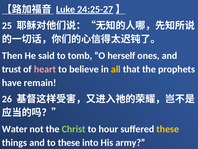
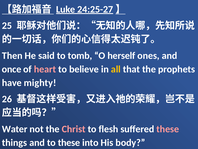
trust: trust -> once (12, 69)
remain: remain -> mighty (40, 82)
Christ colour: light green -> pink (74, 129)
hour: hour -> flesh (108, 129)
these colour: yellow -> pink (168, 129)
army: army -> body (130, 142)
